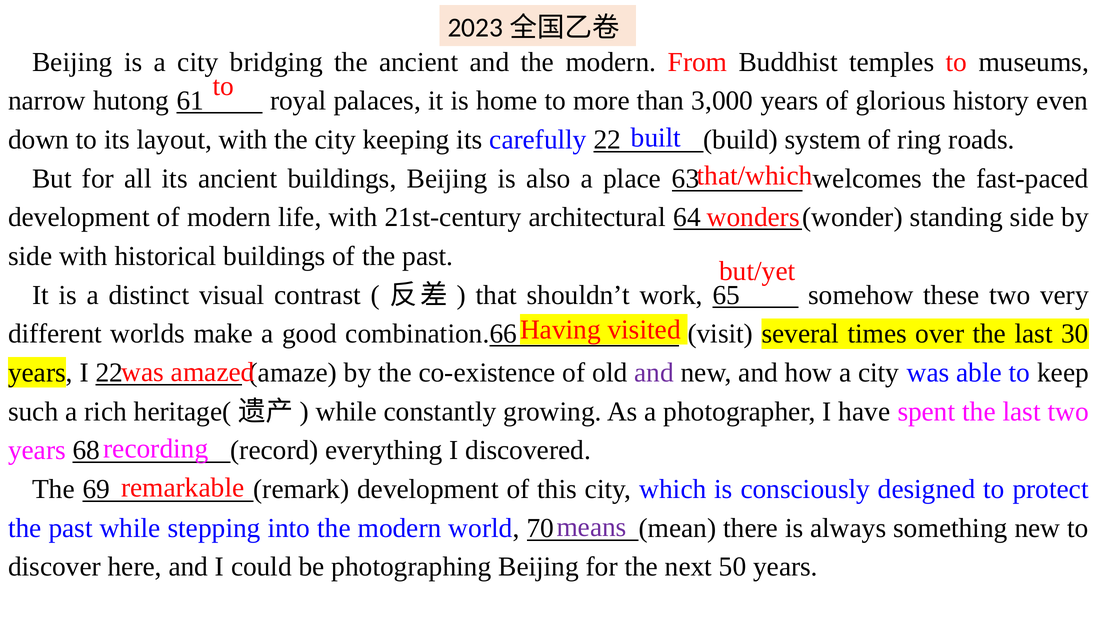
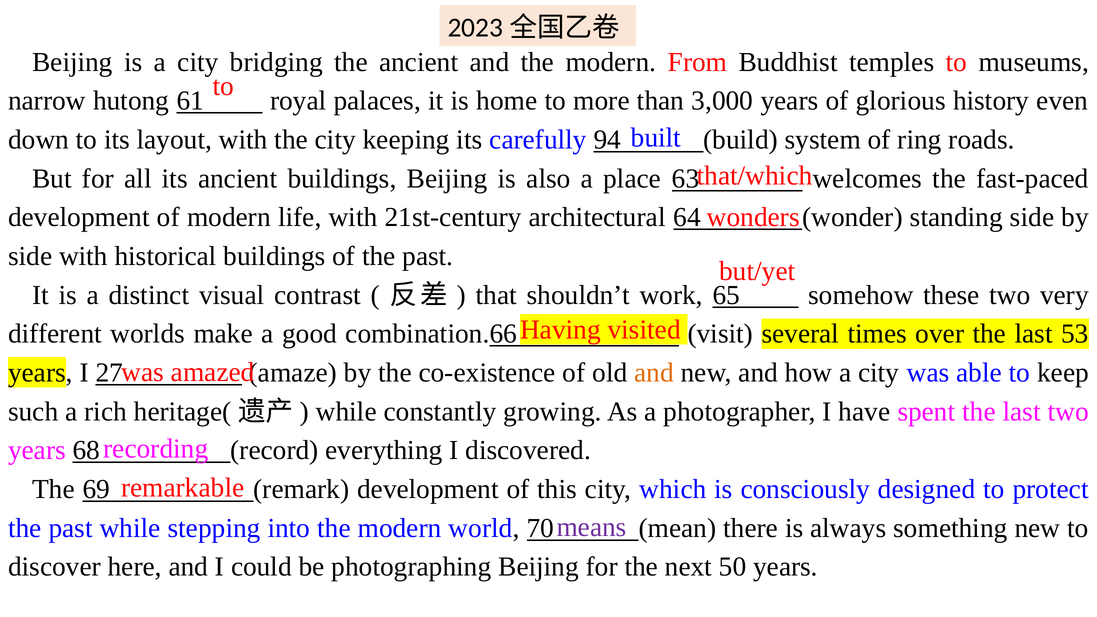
carefully 22: 22 -> 94 (607, 140)
30: 30 -> 53 (1075, 334)
I 22: 22 -> 27 (109, 373)
and colour: purple -> orange (654, 373)
